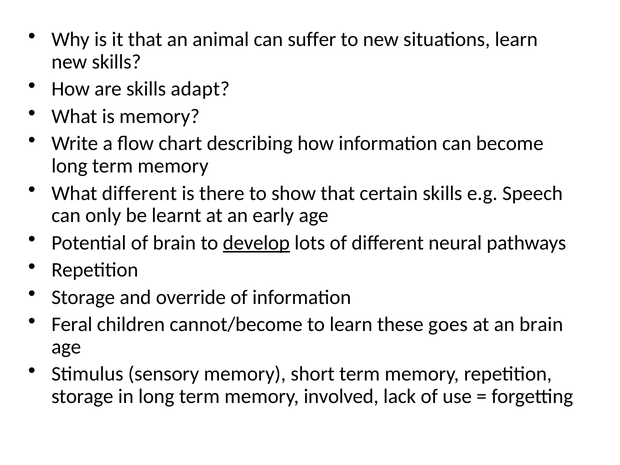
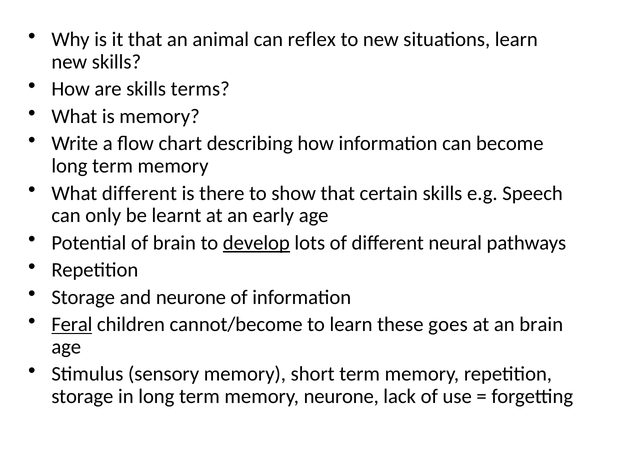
suffer: suffer -> reflex (312, 40)
adapt: adapt -> terms (200, 89)
and override: override -> neurone (191, 297)
Feral underline: none -> present (72, 325)
memory involved: involved -> neurone (341, 396)
